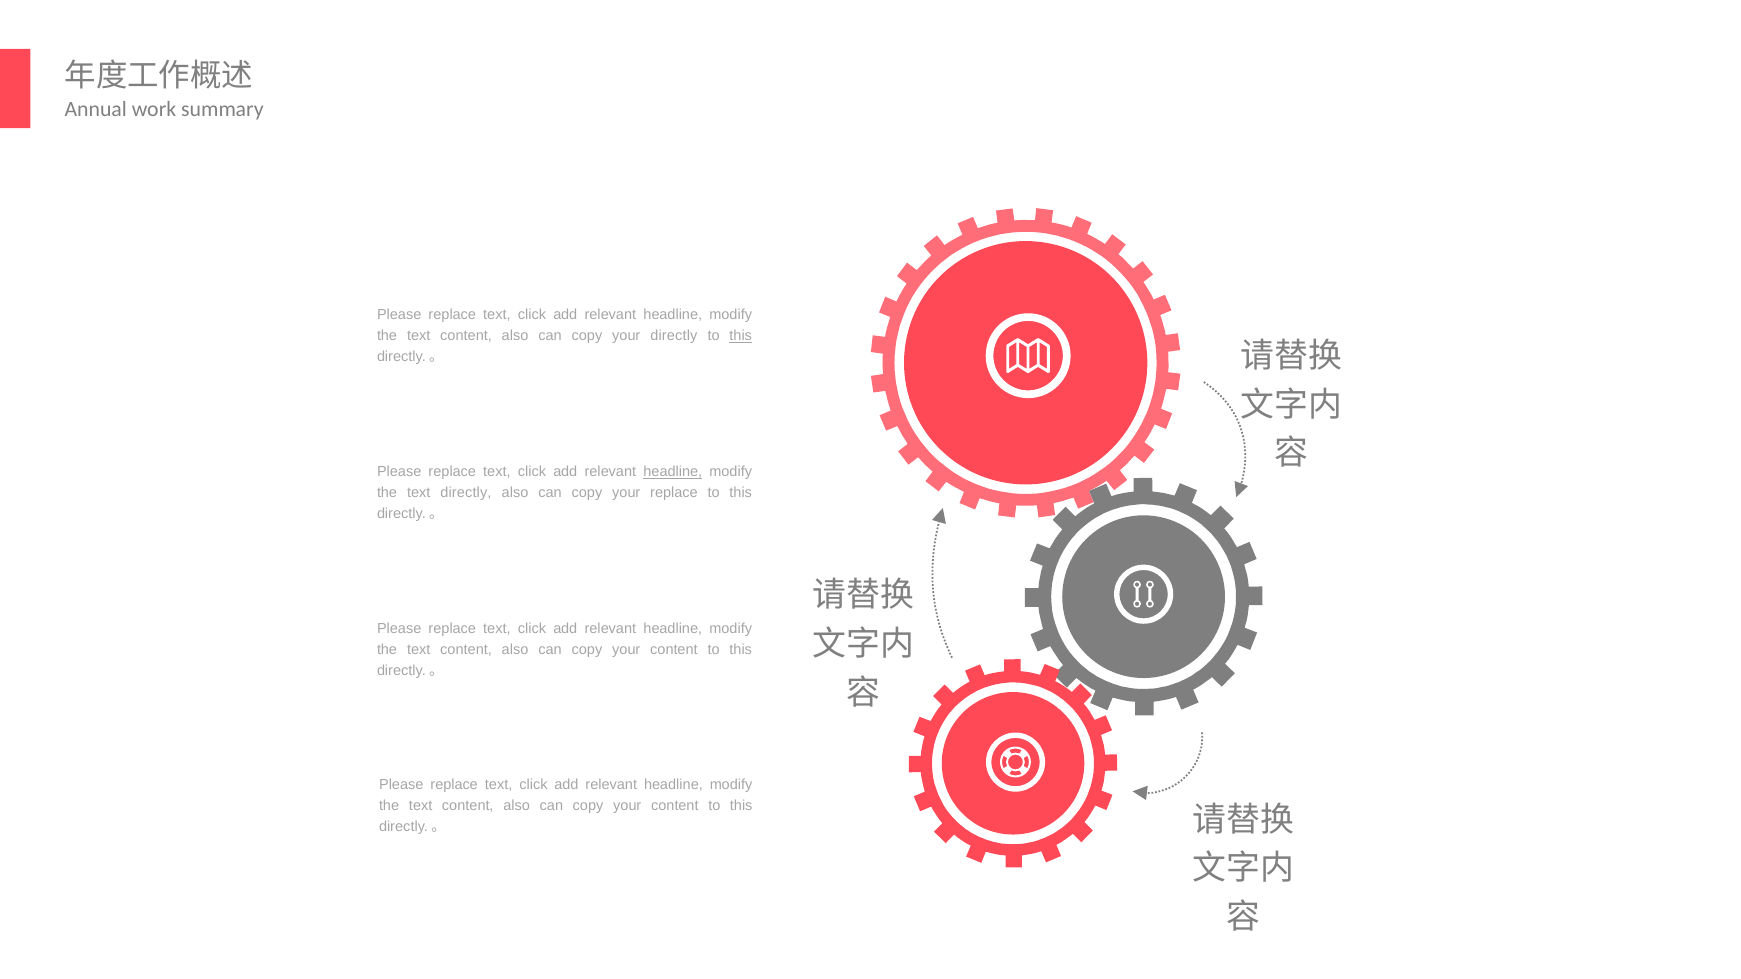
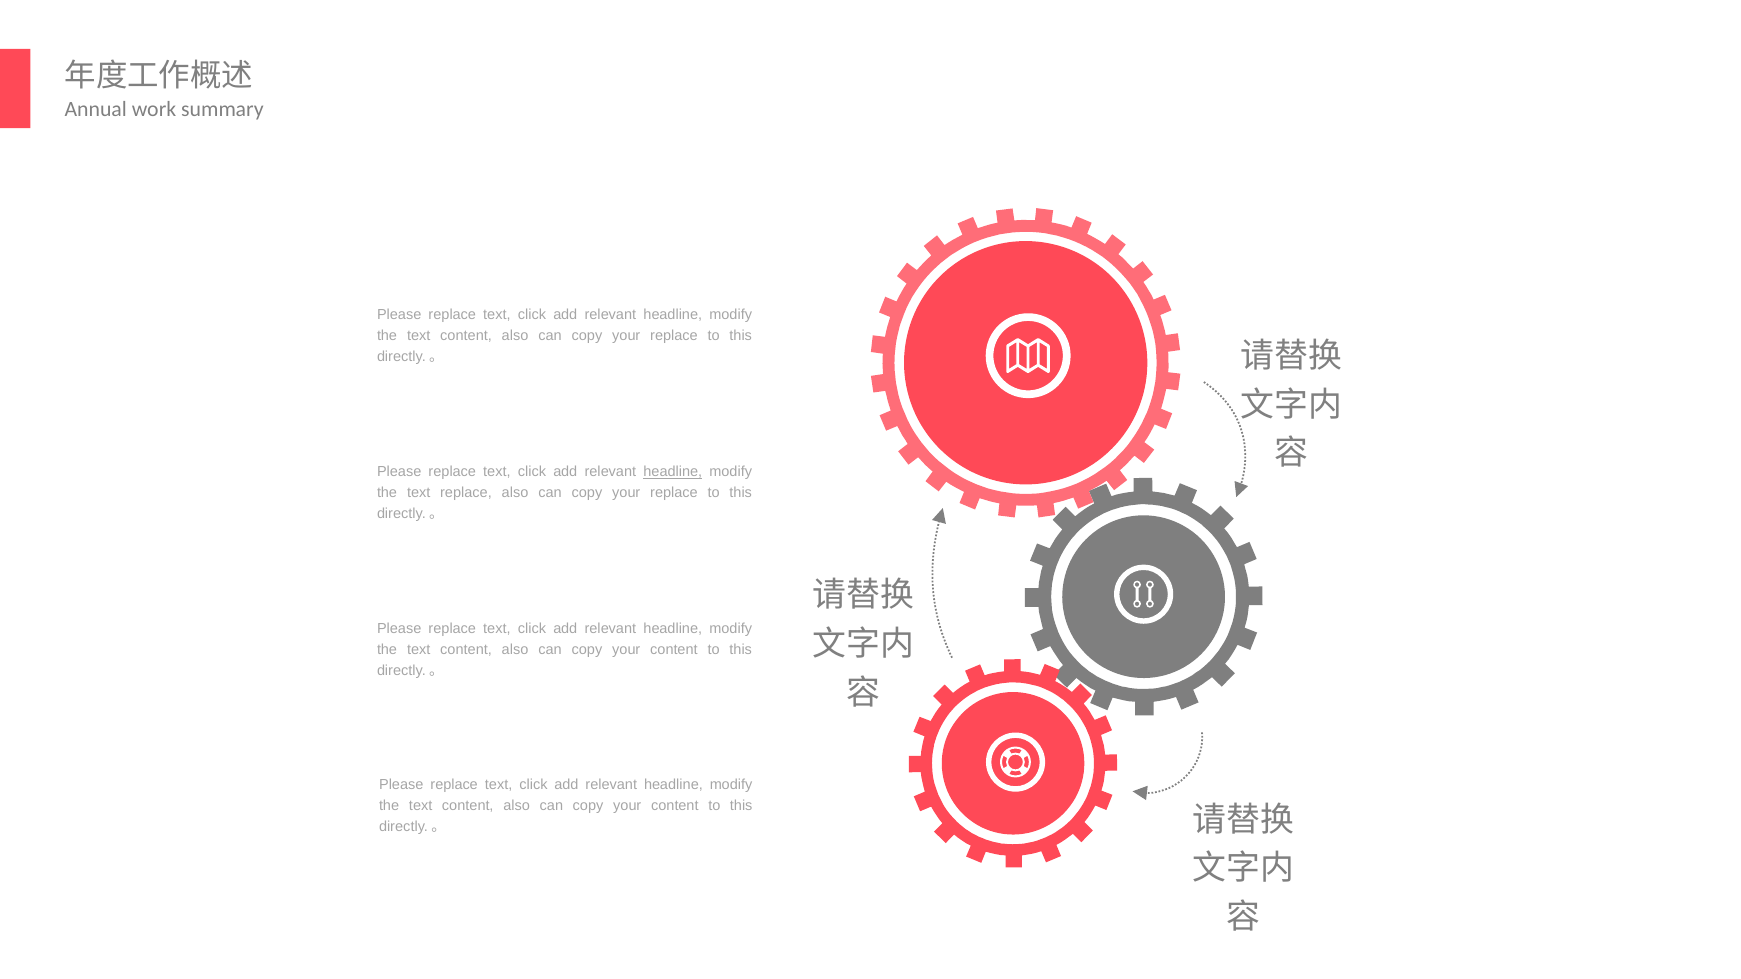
directly: directly -> replace (674, 336)
this underline: present -> none (741, 336)
text directly: directly -> replace (466, 493)
